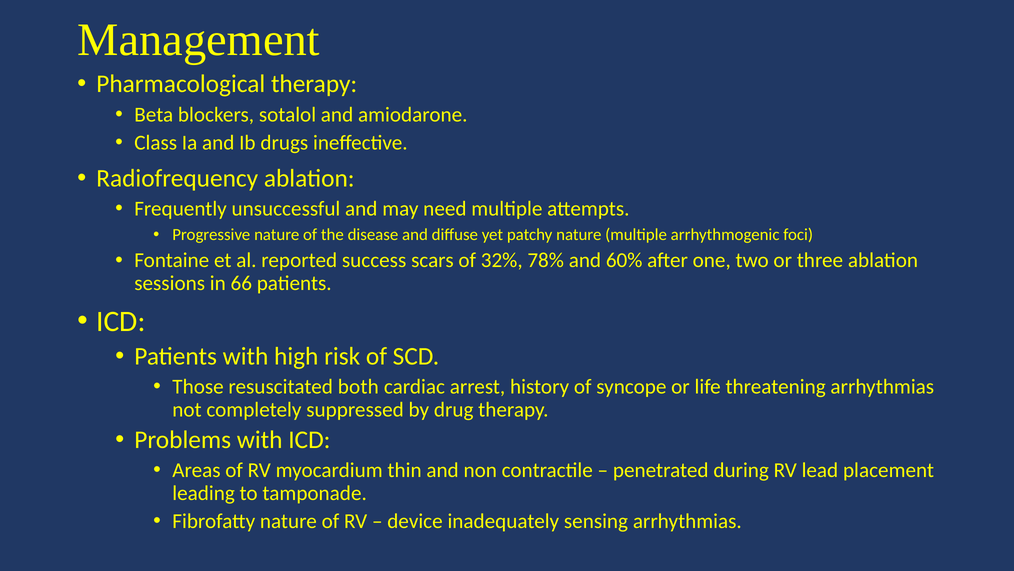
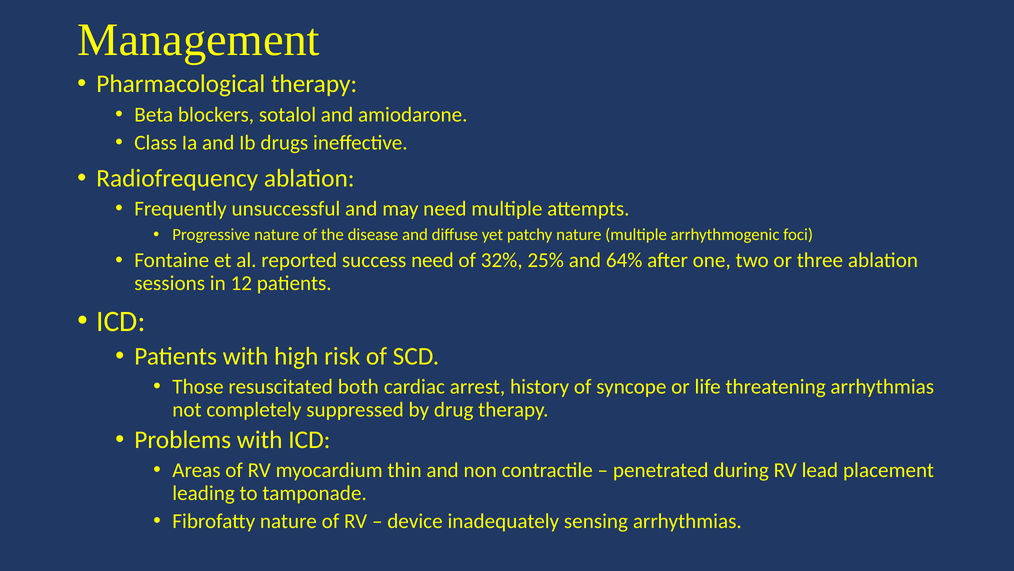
success scars: scars -> need (432, 260)
78%: 78% -> 25% (546, 260)
60%: 60% -> 64% (624, 260)
66: 66 -> 12 (241, 283)
